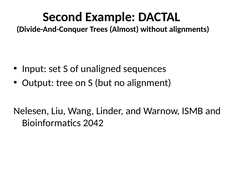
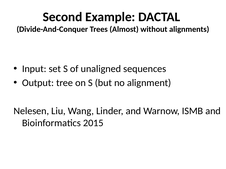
2042: 2042 -> 2015 (93, 123)
